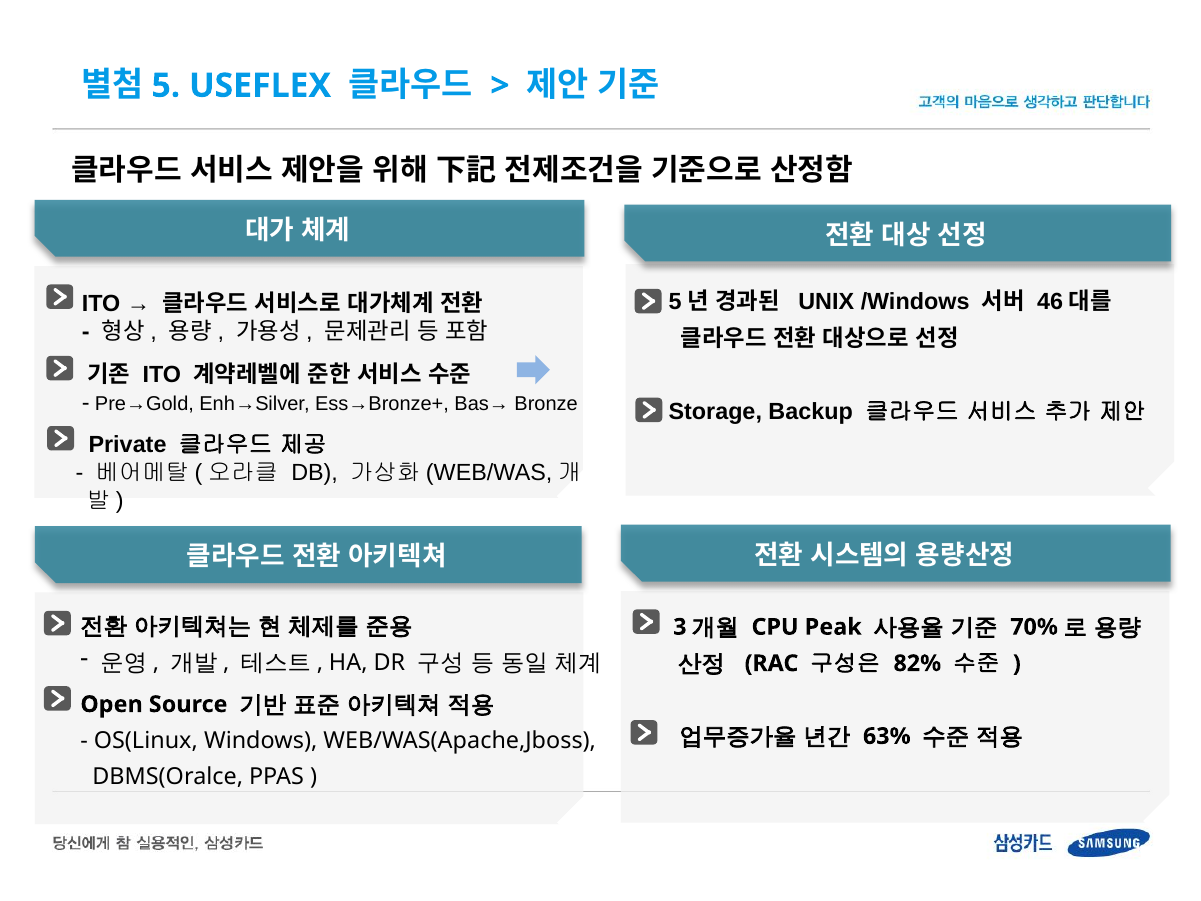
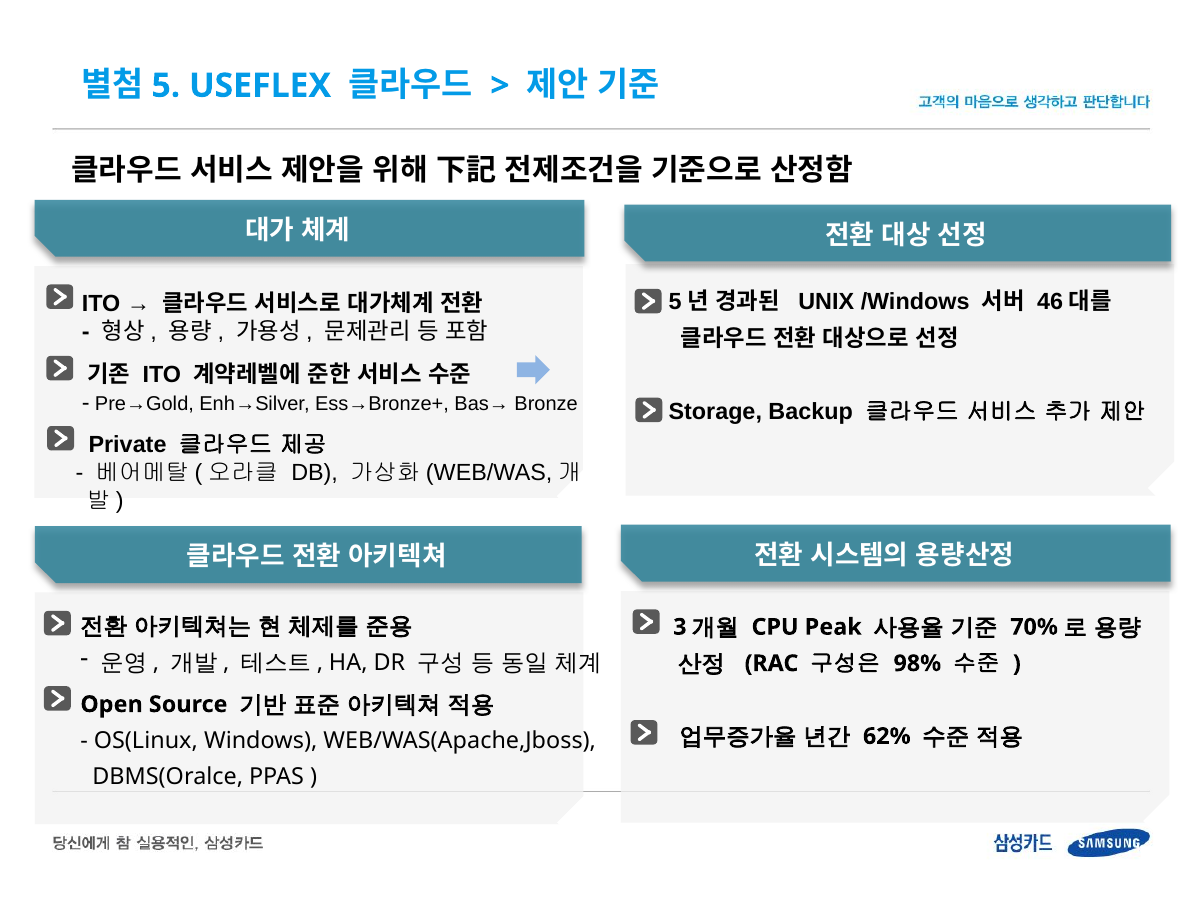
82%: 82% -> 98% (917, 663)
63%: 63% -> 62% (887, 736)
